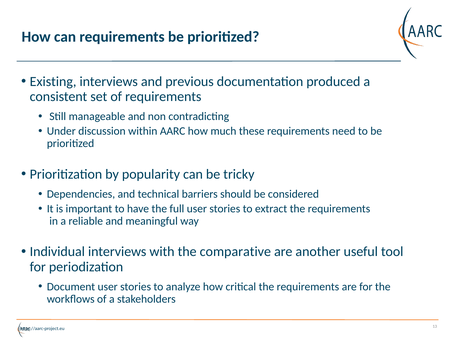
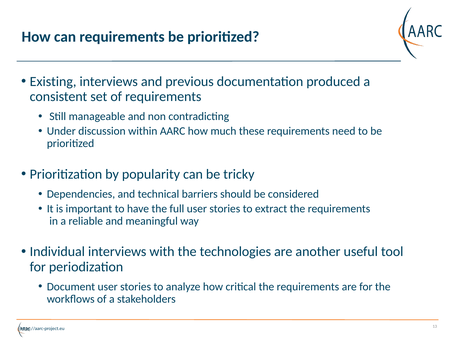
comparative: comparative -> technologies (235, 252)
